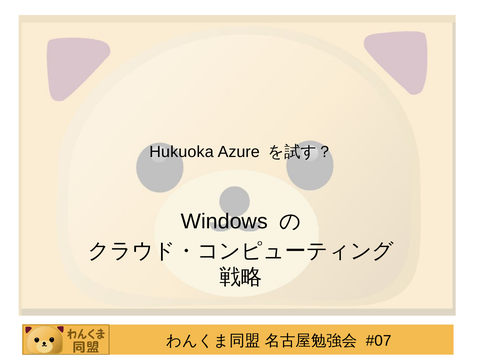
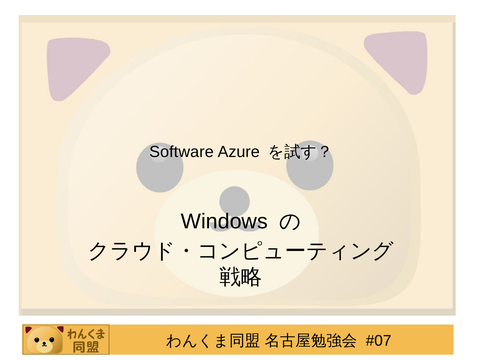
Hukuoka: Hukuoka -> Software (182, 152)
